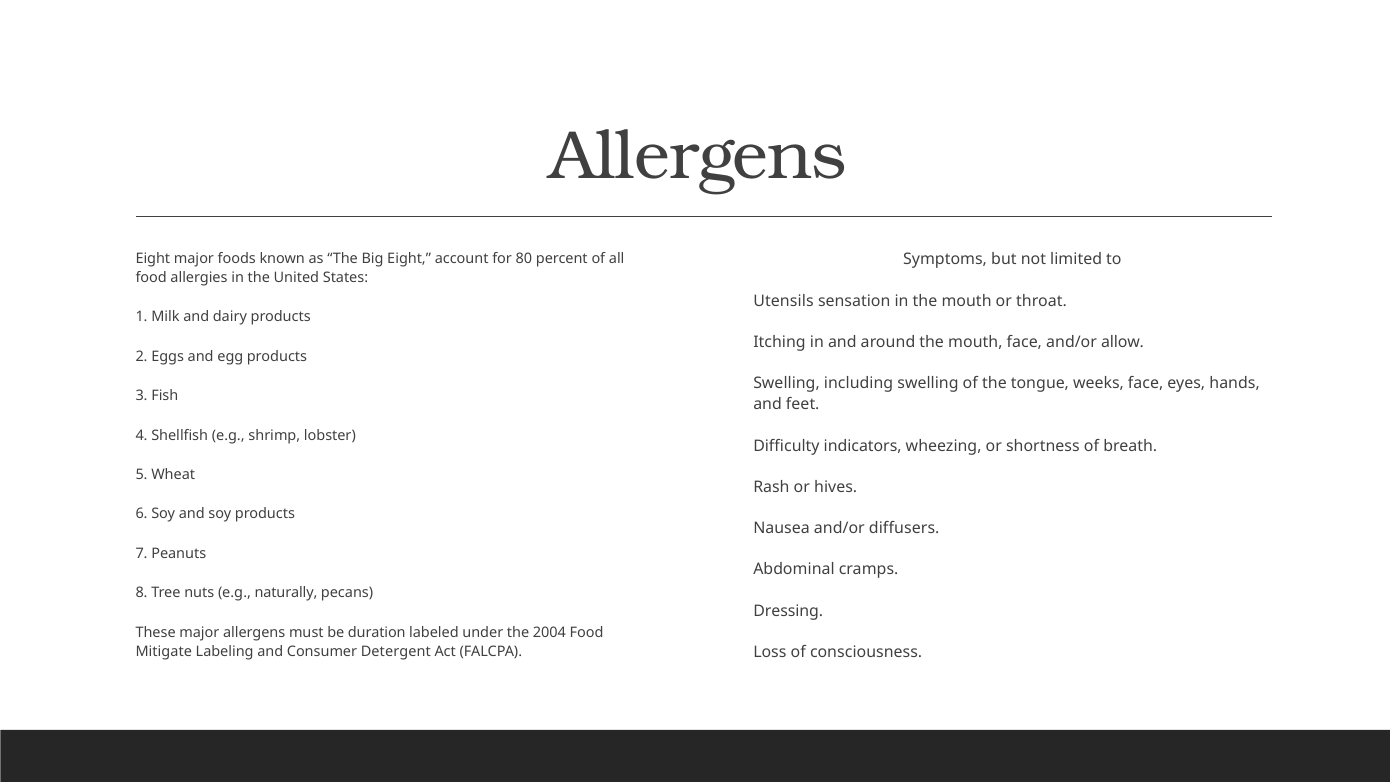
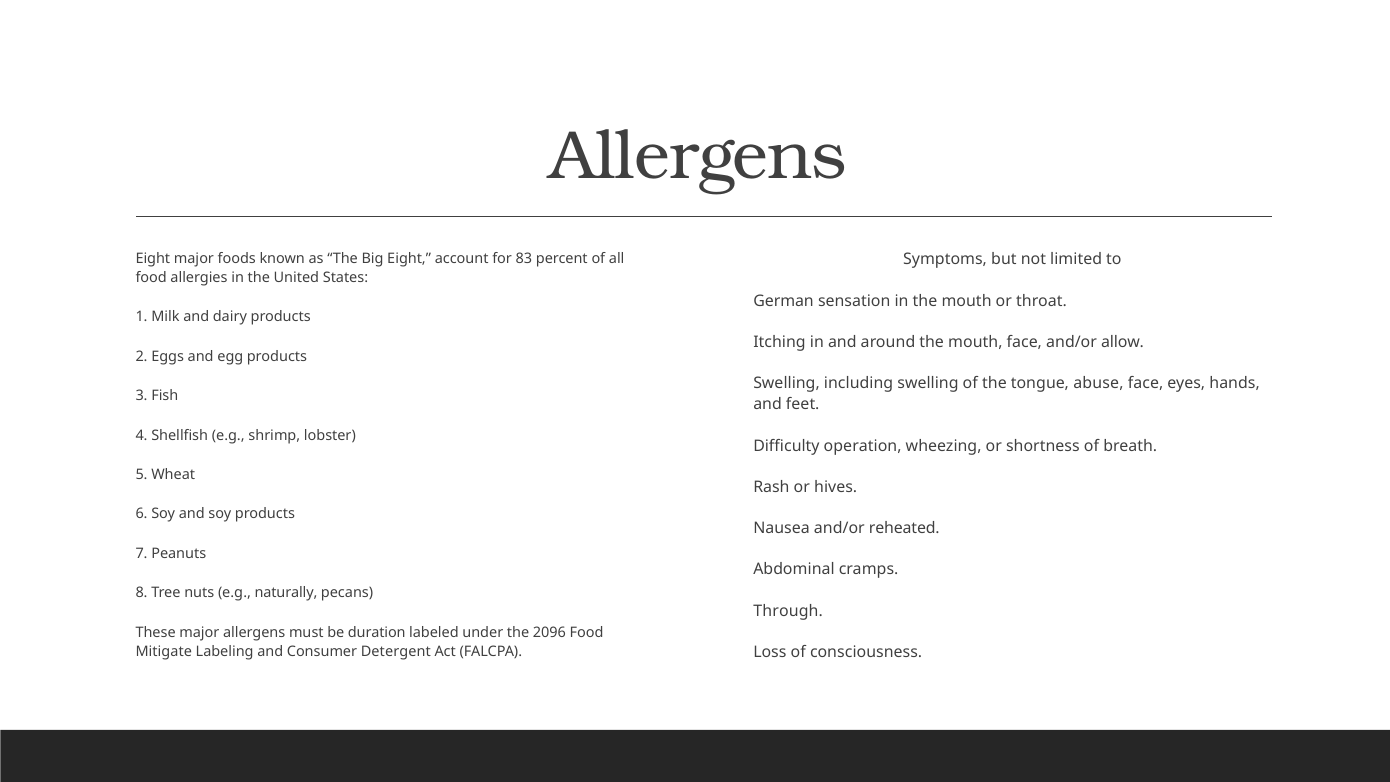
80: 80 -> 83 (524, 258)
Utensils: Utensils -> German (784, 301)
weeks: weeks -> abuse (1098, 383)
indicators: indicators -> operation (863, 446)
diffusers: diffusers -> reheated (904, 528)
Dressing: Dressing -> Through (788, 611)
2004: 2004 -> 2096 (549, 632)
